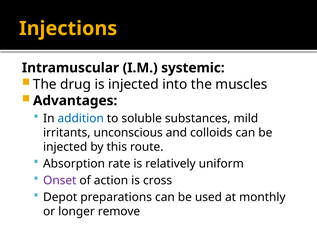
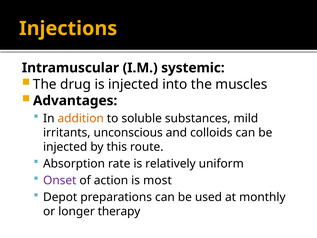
addition colour: blue -> orange (81, 118)
cross: cross -> most (157, 180)
remove: remove -> therapy (119, 211)
